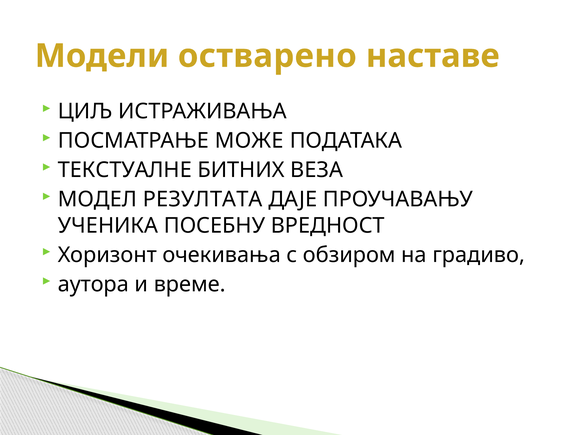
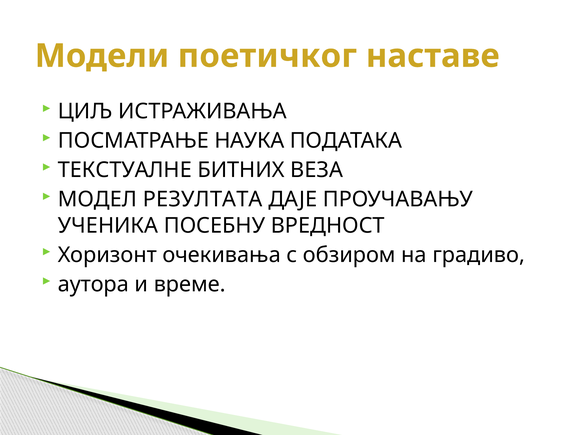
остварено: остварено -> поетичког (267, 56)
МОЖЕ: МОЖЕ -> НАУКА (249, 141)
